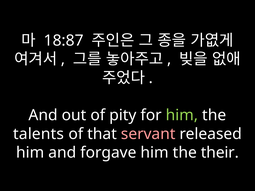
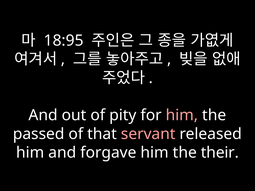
18:87: 18:87 -> 18:95 (64, 41)
him colour: light green -> pink (182, 115)
talents: talents -> passed (39, 134)
